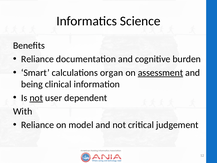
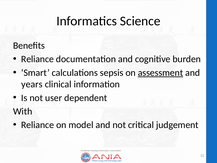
organ: organ -> sepsis (112, 73)
being: being -> years (32, 84)
not underline: present -> none (36, 98)
